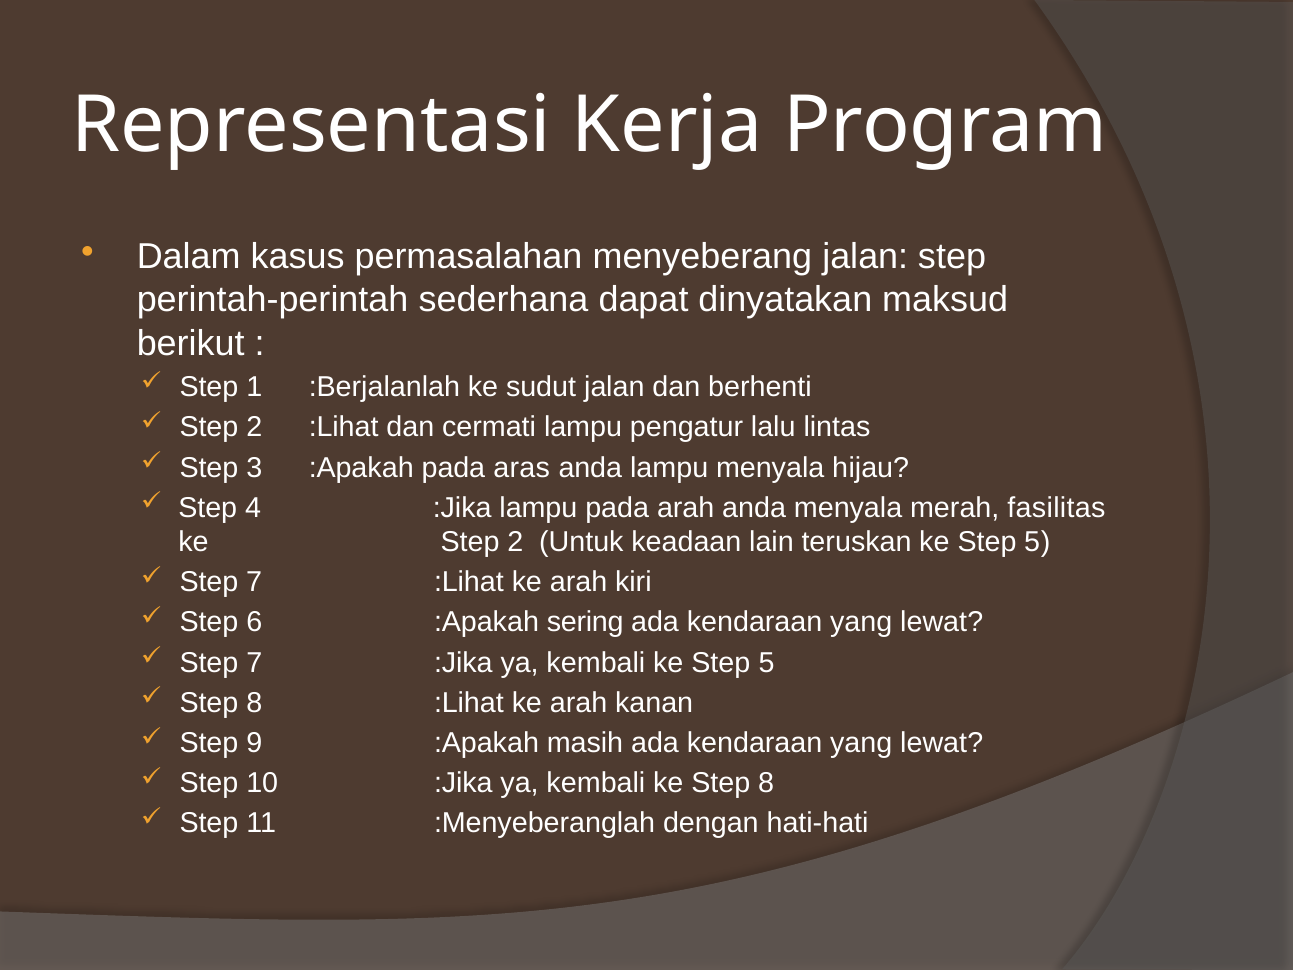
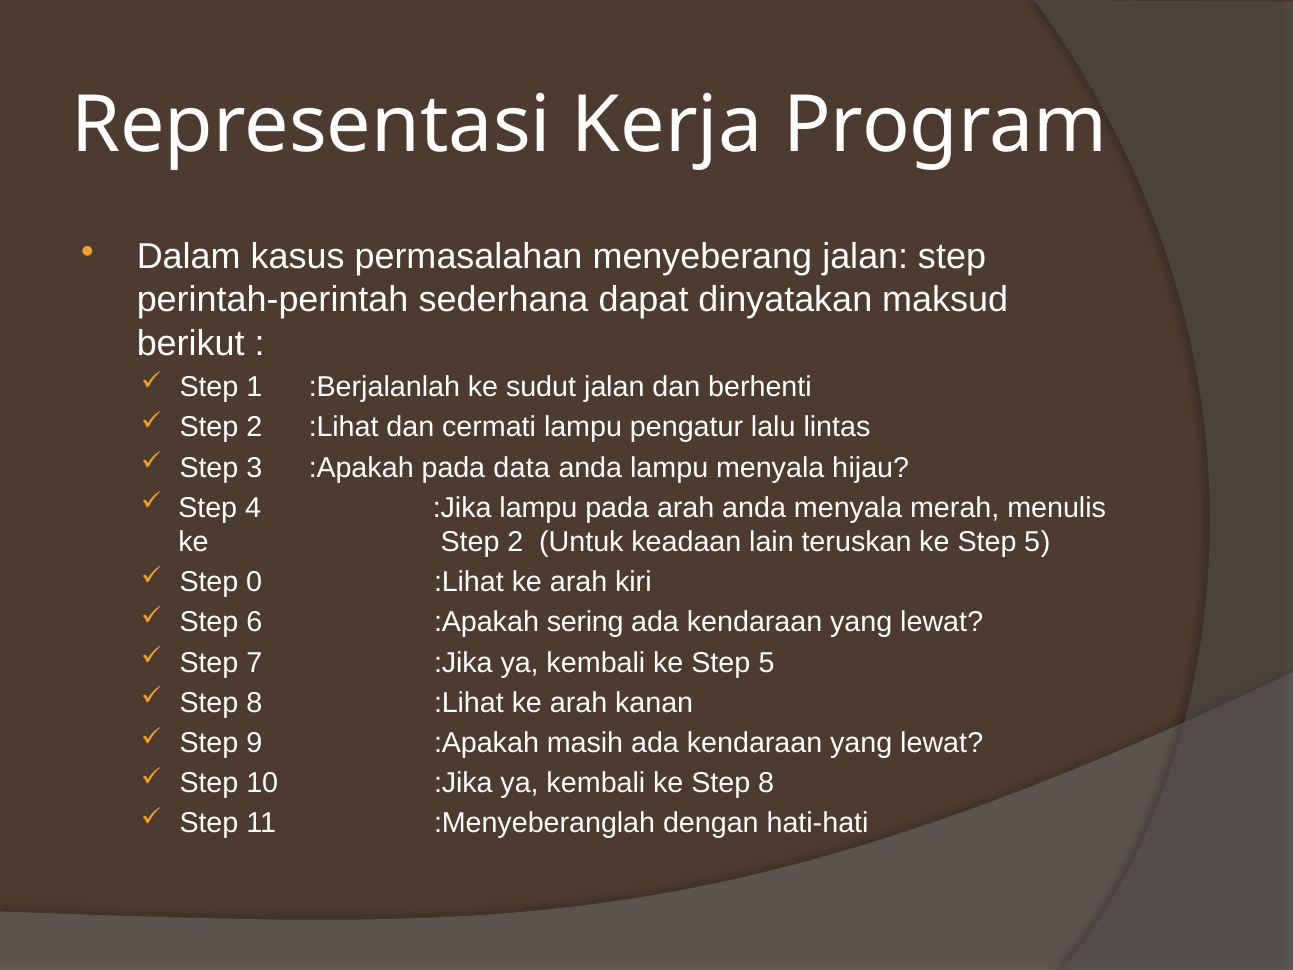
aras: aras -> data (522, 467)
fasilitas: fasilitas -> menulis (1057, 508)
7: 7 -> 0 (254, 582)
